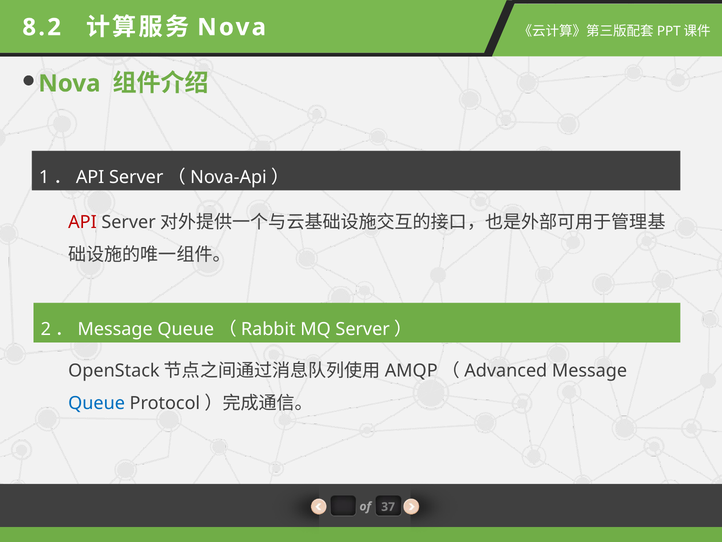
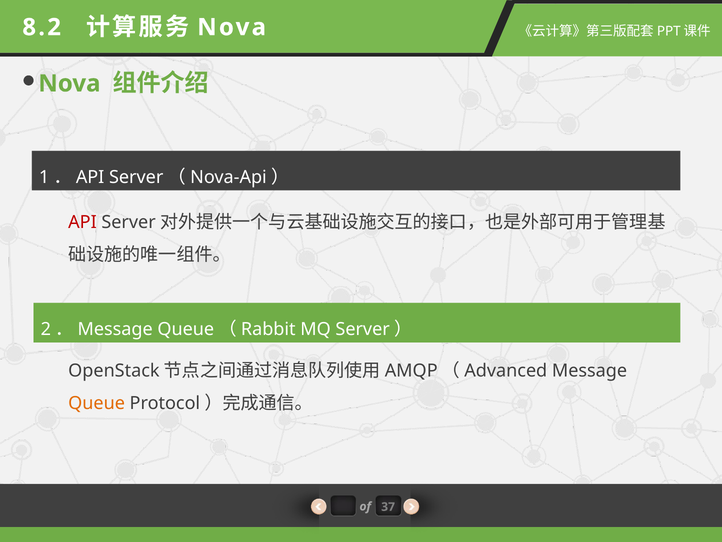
Queue colour: blue -> orange (97, 403)
